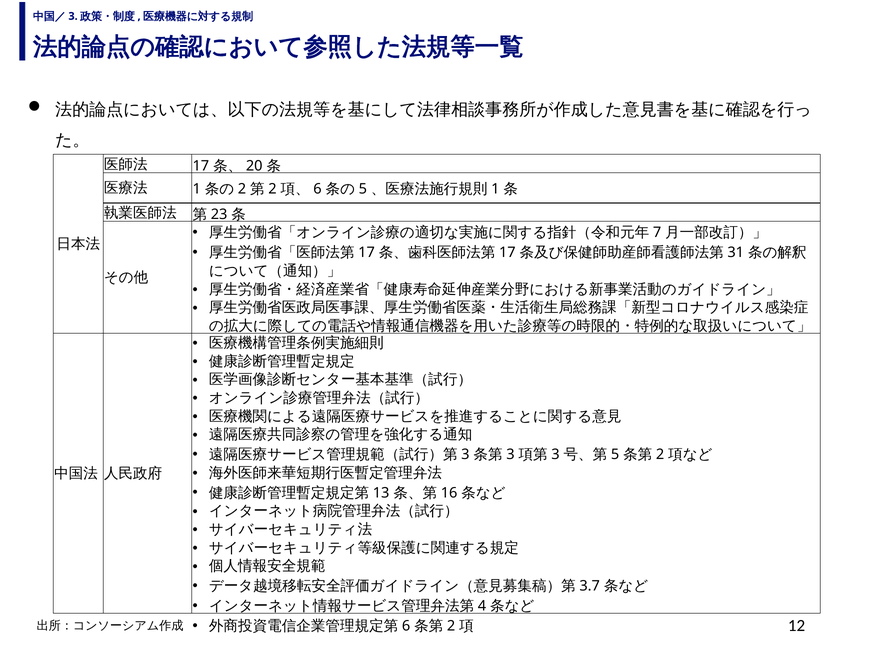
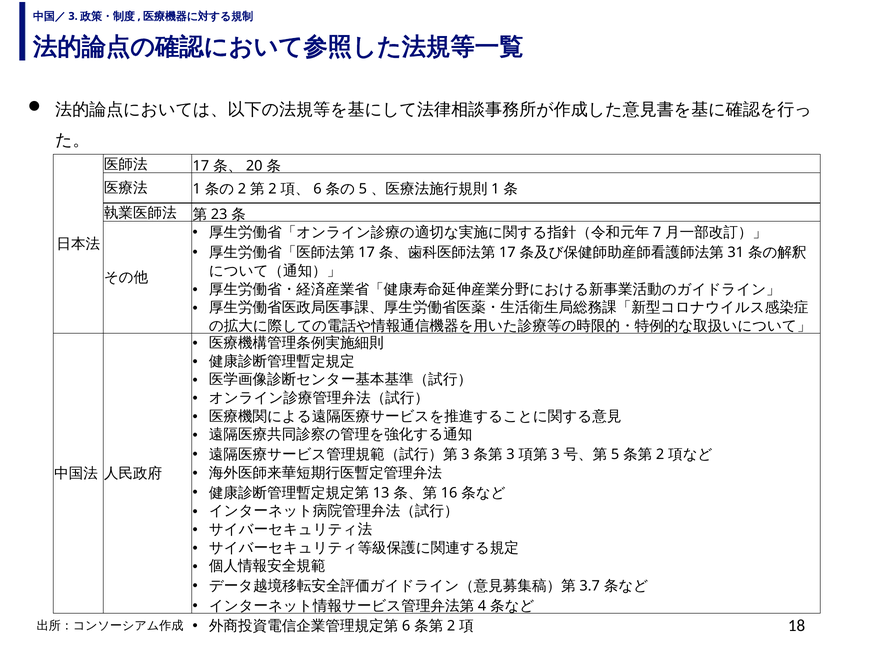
12: 12 -> 18 (797, 626)
